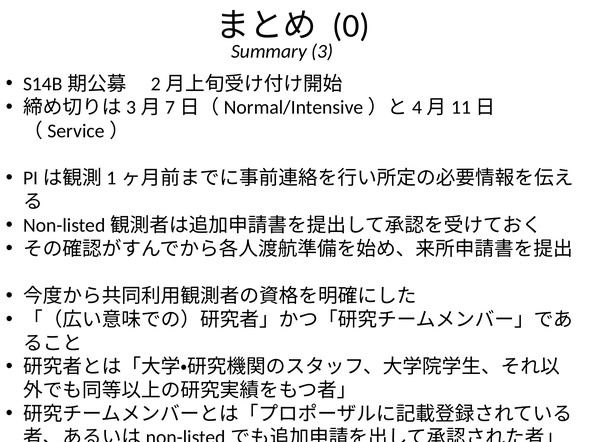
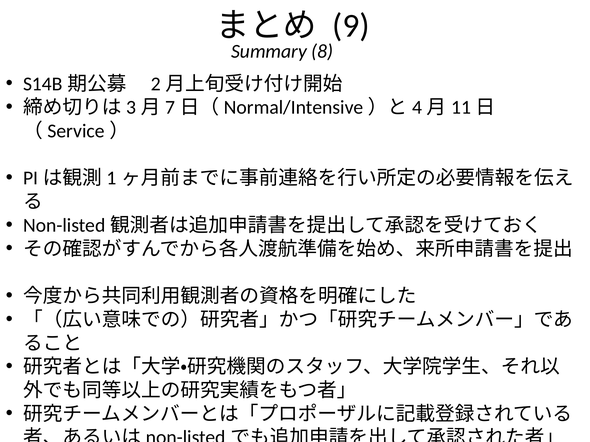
0: 0 -> 9 (351, 26)
3: 3 -> 8 (322, 51)
